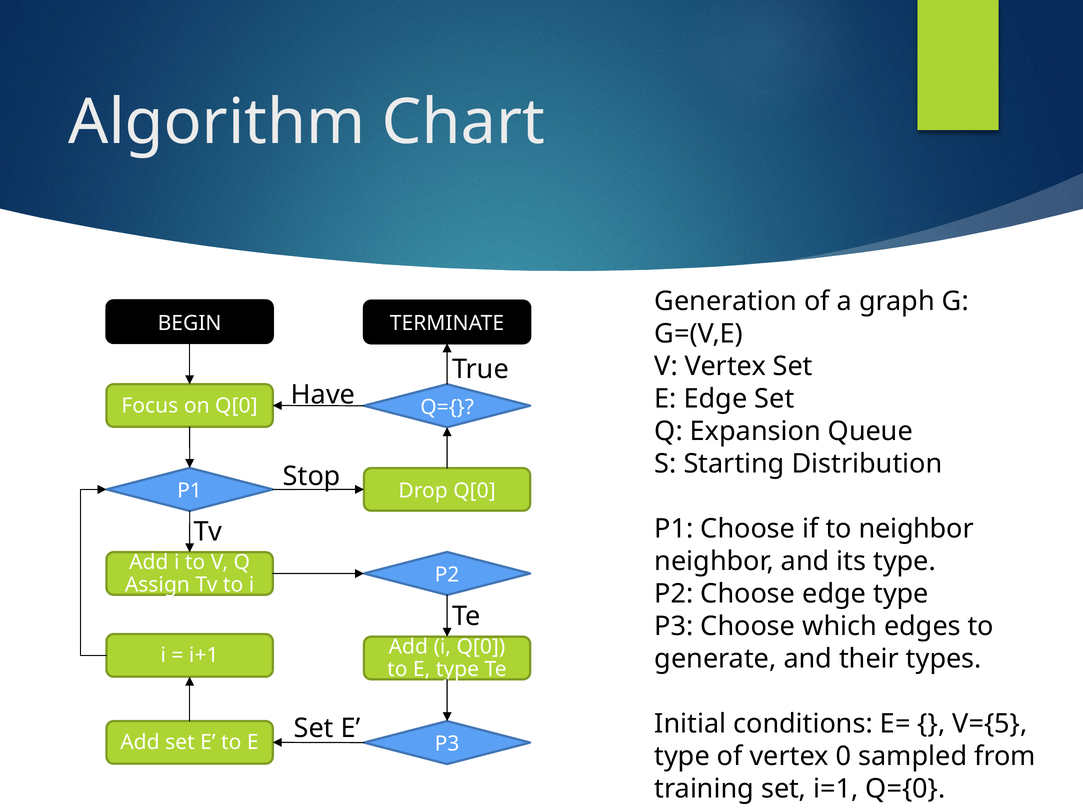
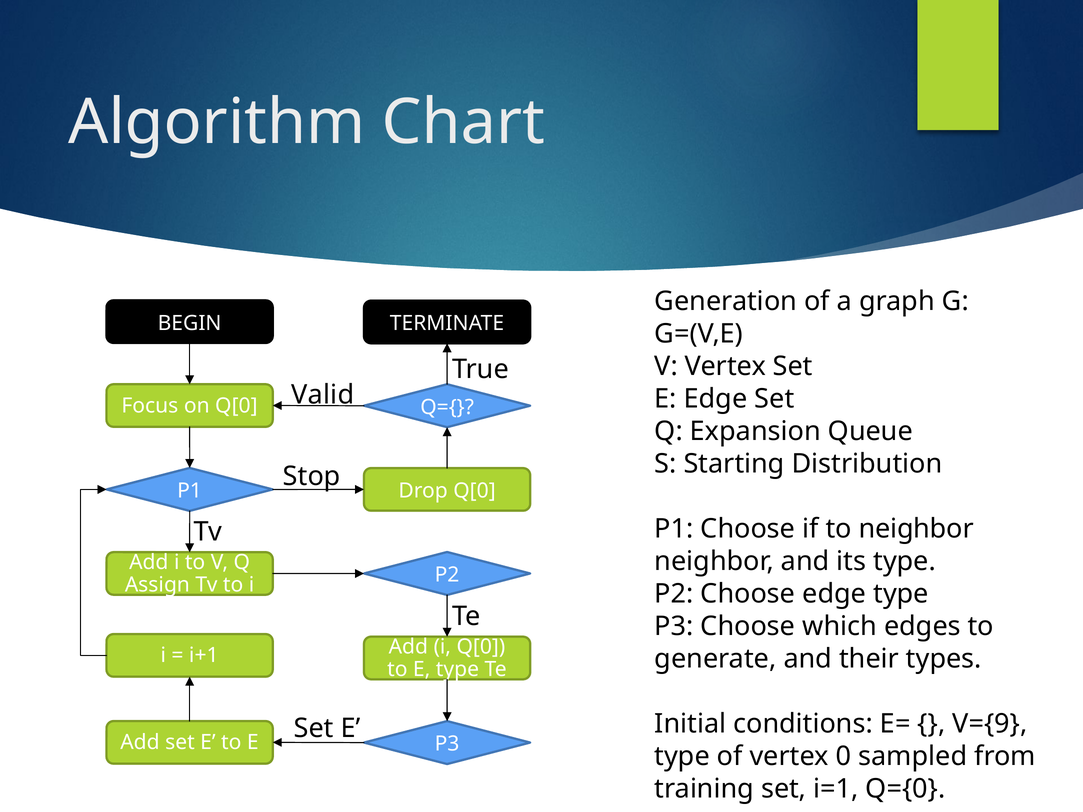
Have: Have -> Valid (323, 395)
V={5: V={5 -> V={9 (990, 724)
